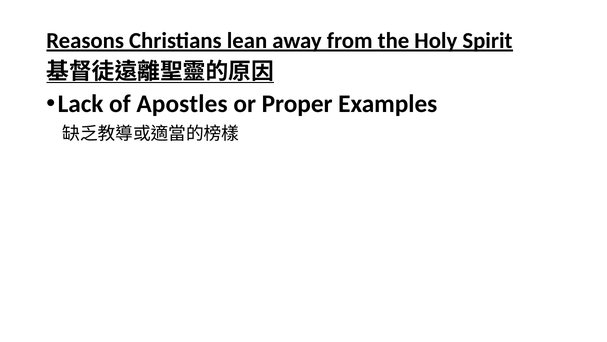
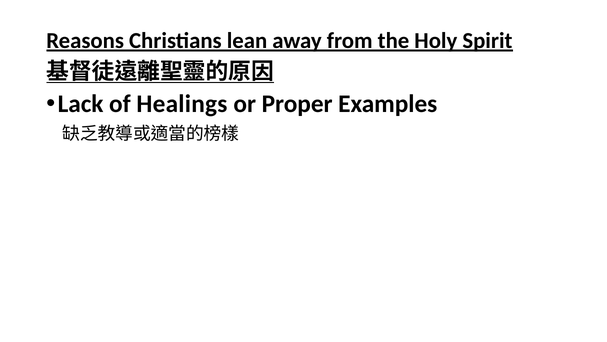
Apostles: Apostles -> Healings (182, 104)
